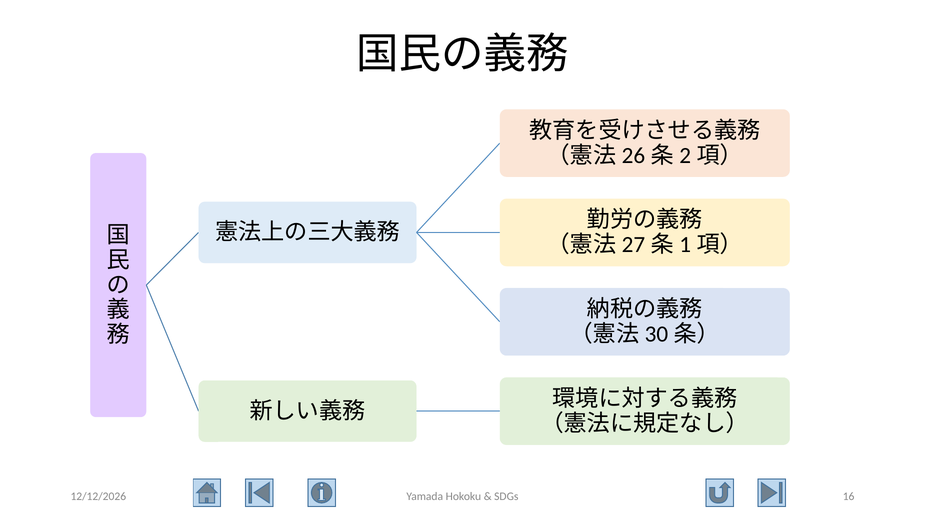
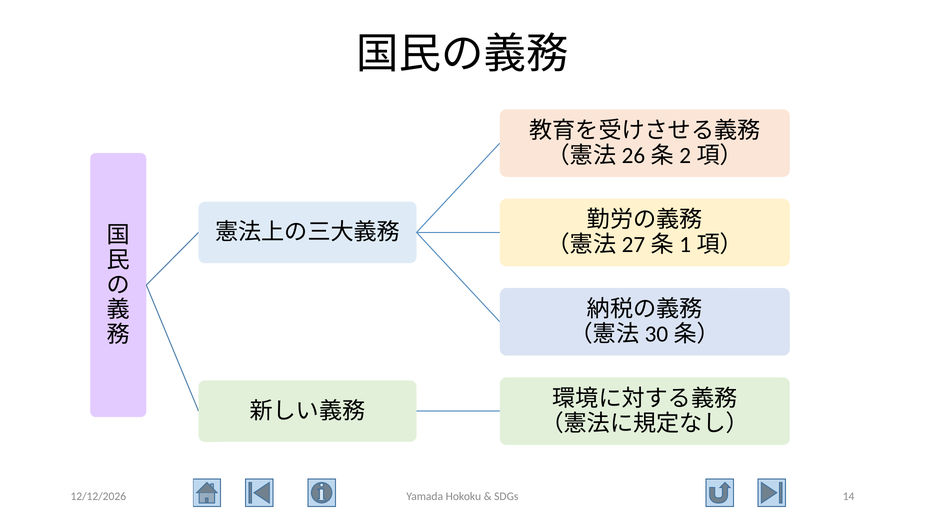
16: 16 -> 14 (849, 497)
